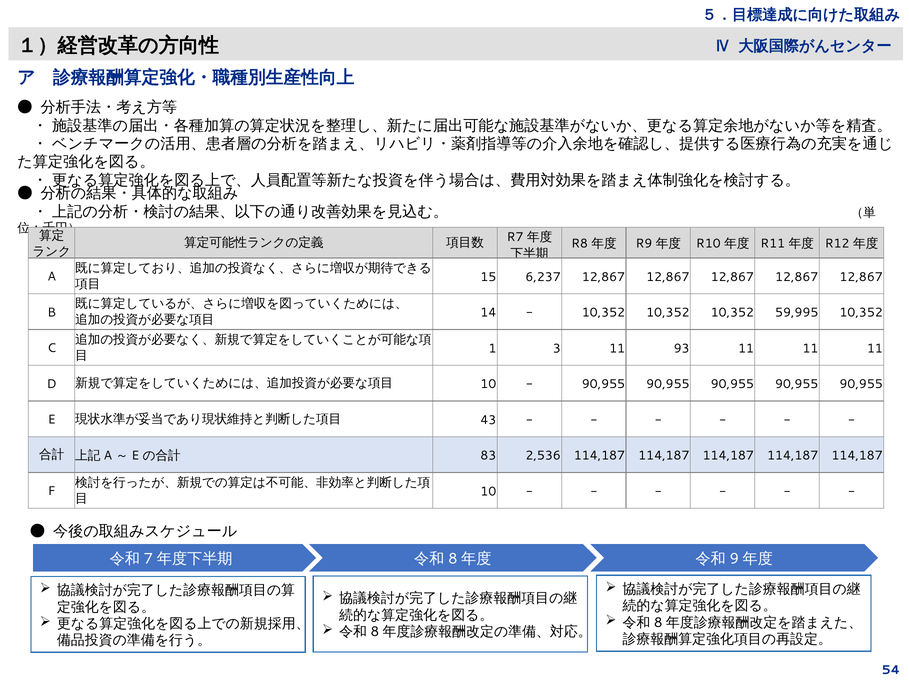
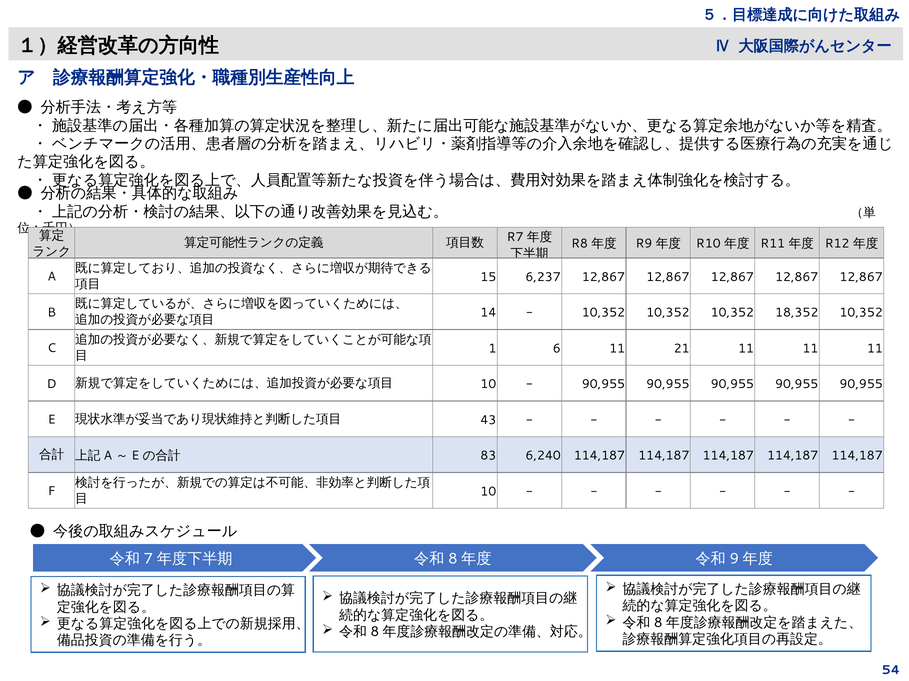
59,995: 59,995 -> 18,352 (797, 313)
3: 3 -> 6 (557, 349)
93: 93 -> 21 (682, 349)
2,536: 2,536 -> 6,240 (543, 456)
